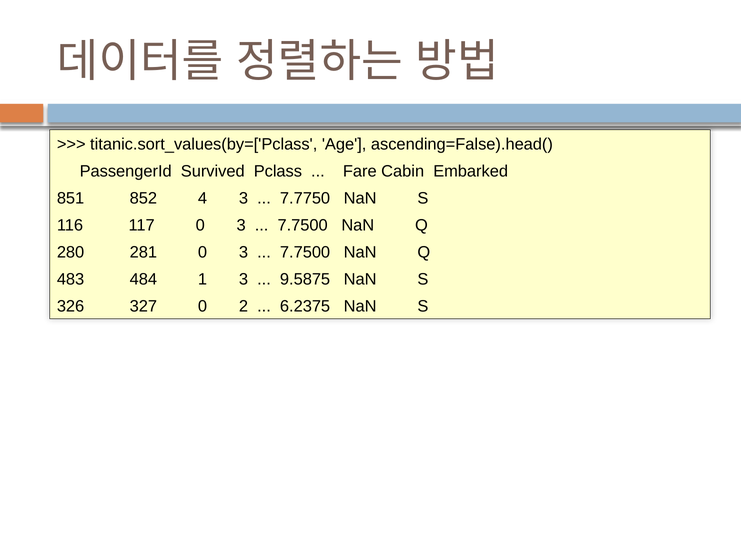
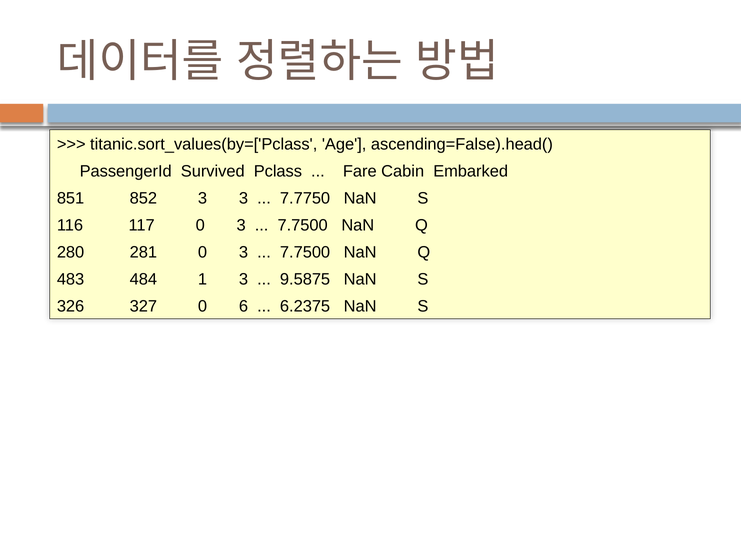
852 4: 4 -> 3 (203, 198)
2: 2 -> 6 (244, 306)
